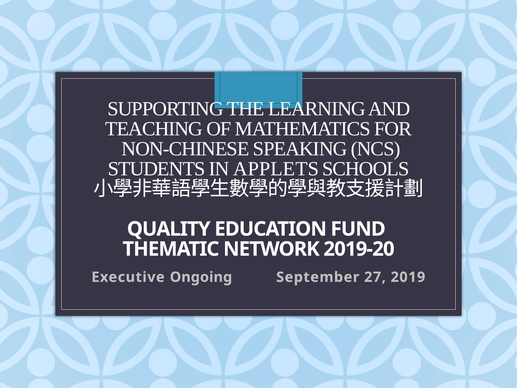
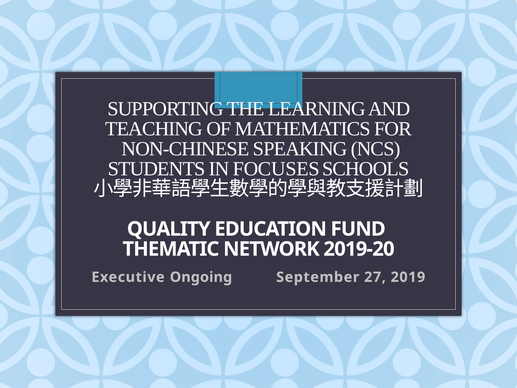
APPLETS: APPLETS -> FOCUSES (276, 169)
